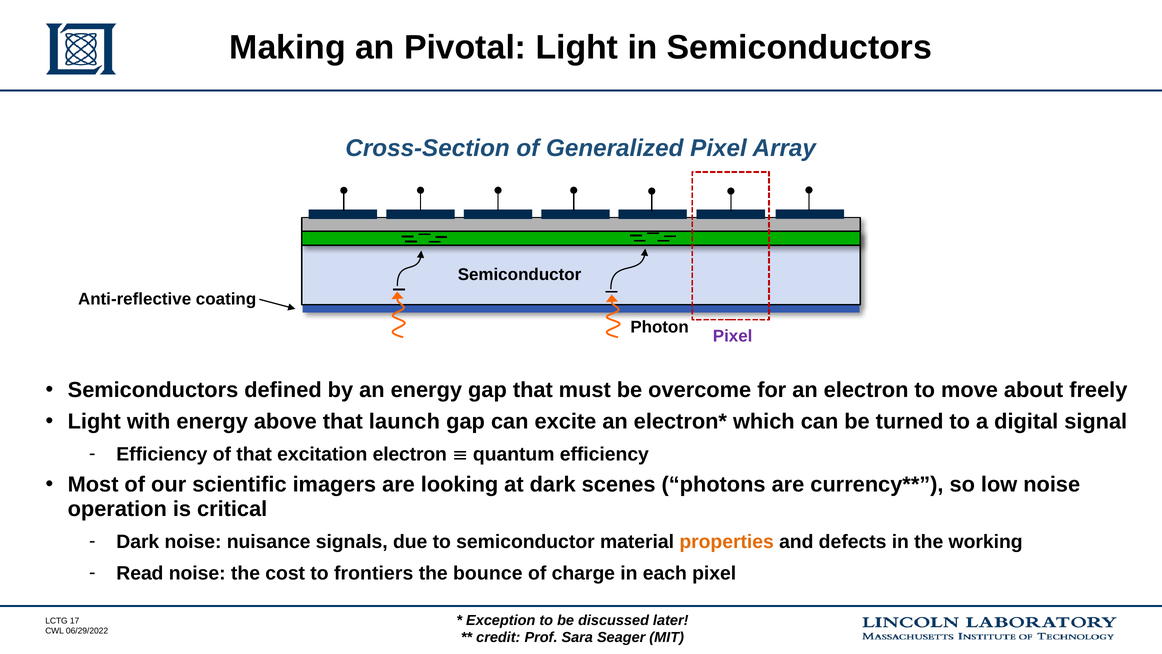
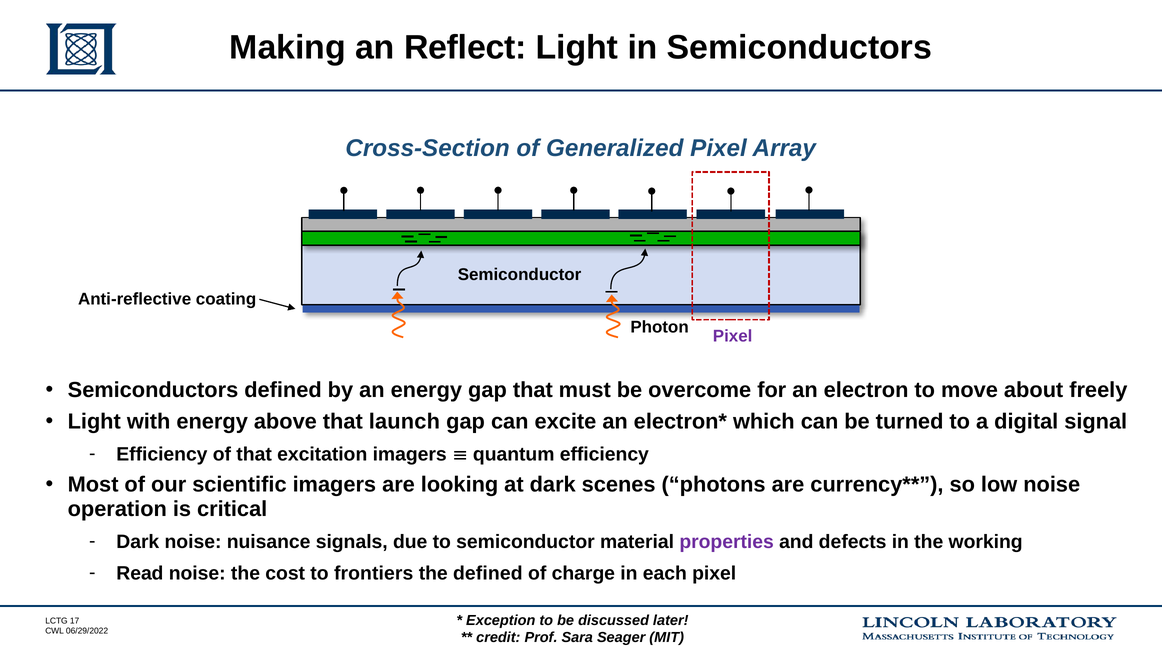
Pivotal: Pivotal -> Reflect (465, 48)
excitation electron: electron -> imagers (410, 454)
properties colour: orange -> purple (727, 542)
the bounce: bounce -> defined (488, 573)
